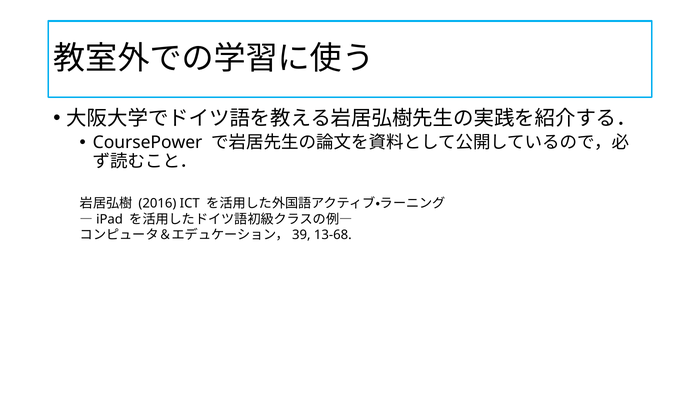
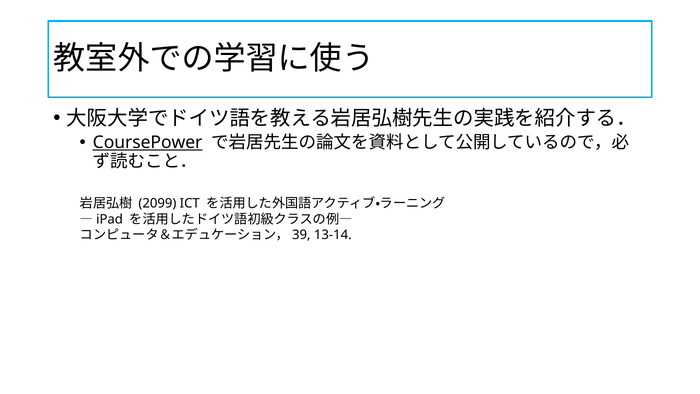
CoursePower underline: none -> present (148, 142)
2016: 2016 -> 2099 (157, 203)
13-68: 13-68 -> 13-14 (333, 235)
